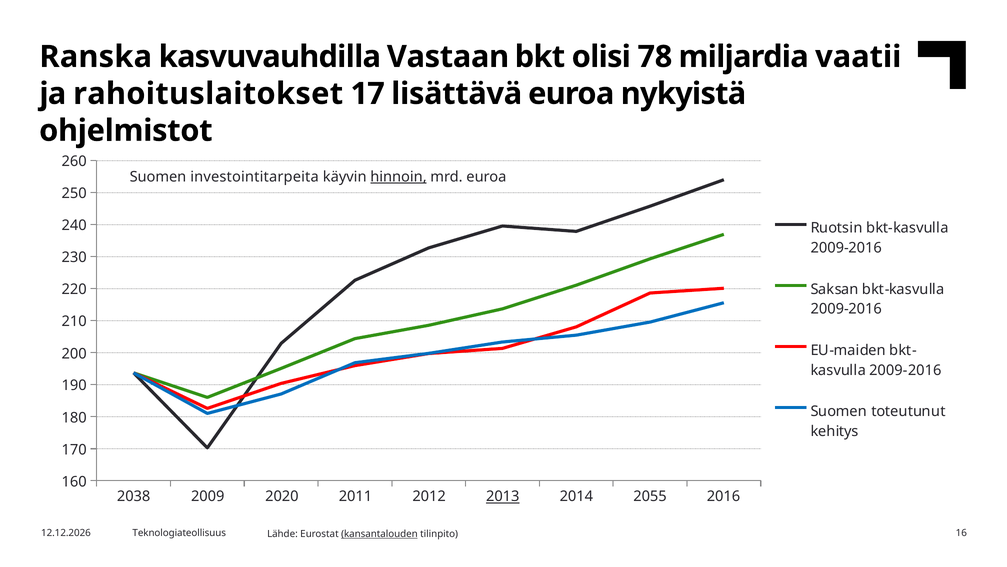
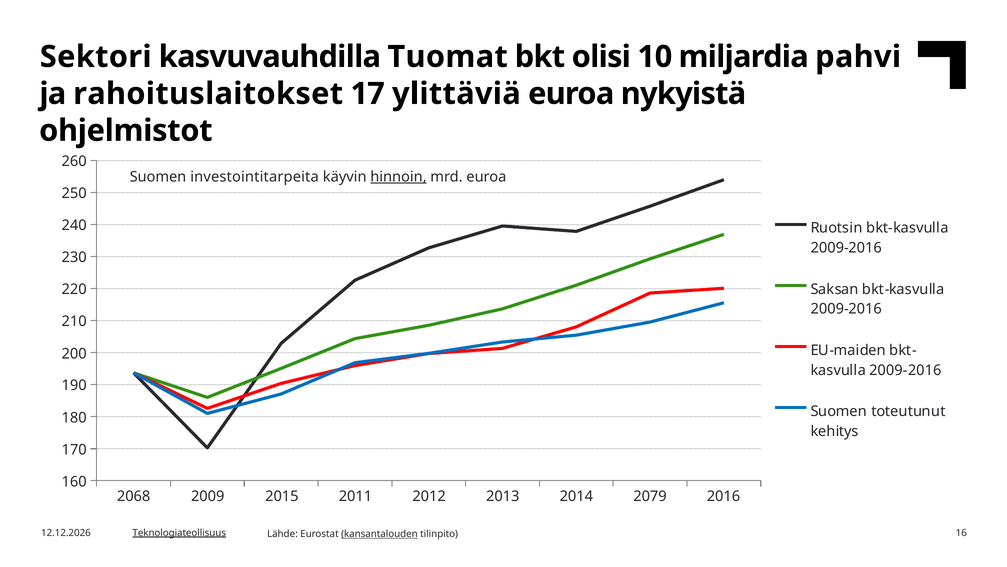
Ranska: Ranska -> Sektori (96, 57)
Vastaan: Vastaan -> Tuomat (448, 57)
78: 78 -> 10 (655, 57)
vaatii: vaatii -> pahvi (858, 57)
lisättävä: lisättävä -> ylittäviä (456, 94)
2038: 2038 -> 2068 (134, 496)
2020: 2020 -> 2015 (282, 496)
2013 underline: present -> none (503, 496)
2055: 2055 -> 2079 (650, 496)
Teknologiateollisuus underline: none -> present (179, 532)
